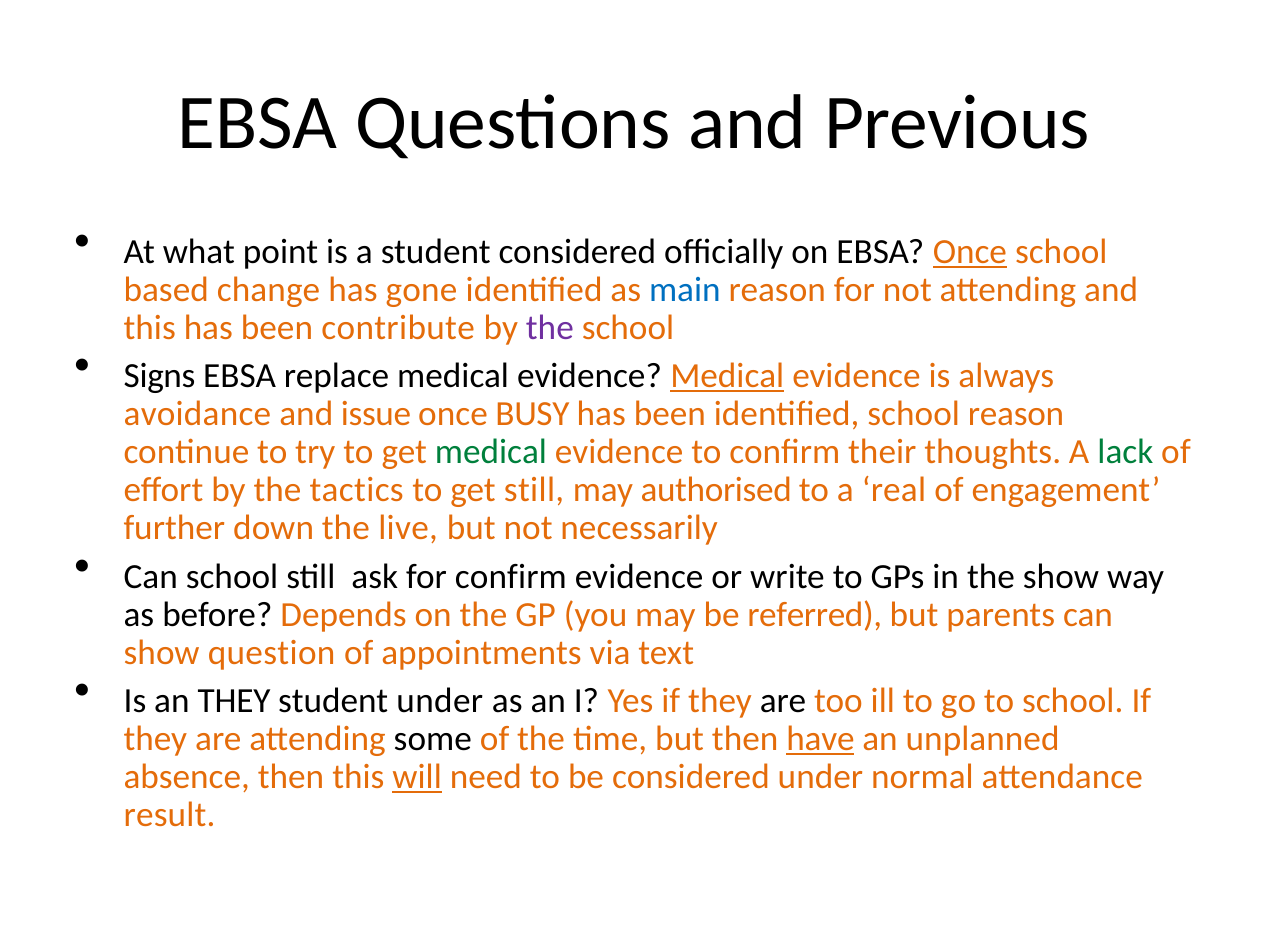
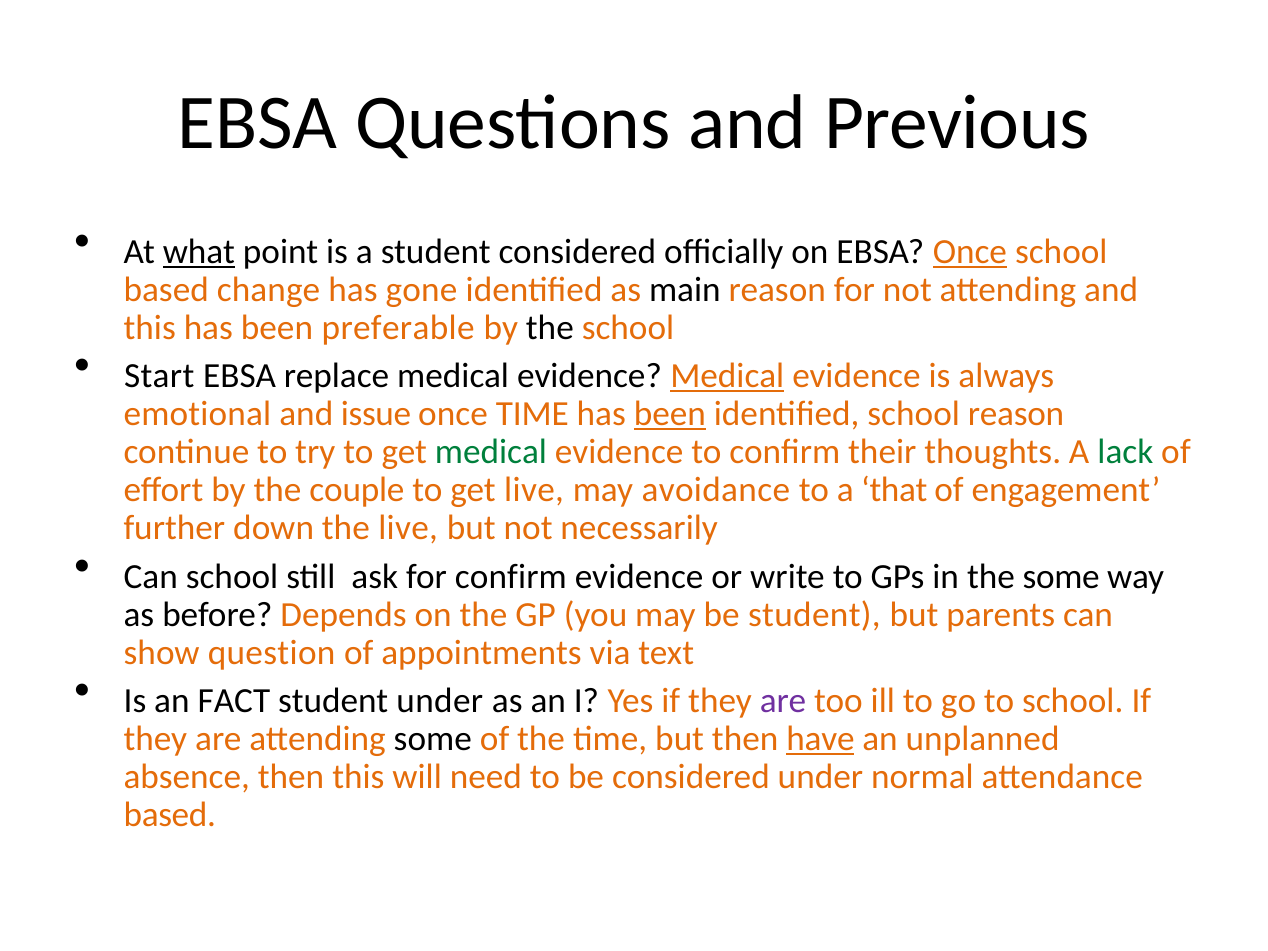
what underline: none -> present (199, 252)
main colour: blue -> black (685, 290)
contribute: contribute -> preferable (398, 328)
the colour: purple -> black (550, 328)
Signs: Signs -> Start (159, 376)
avoidance: avoidance -> emotional (197, 414)
once BUSY: BUSY -> TIME (532, 414)
been underline: none -> present (670, 414)
tactics: tactics -> couple (357, 490)
get still: still -> live (534, 490)
authorised: authorised -> avoidance (716, 490)
real: real -> that (894, 490)
the show: show -> some (1061, 576)
be referred: referred -> student (814, 614)
an THEY: THEY -> FACT (234, 701)
are colour: black -> purple (783, 701)
will underline: present -> none (417, 777)
result: result -> based (170, 815)
